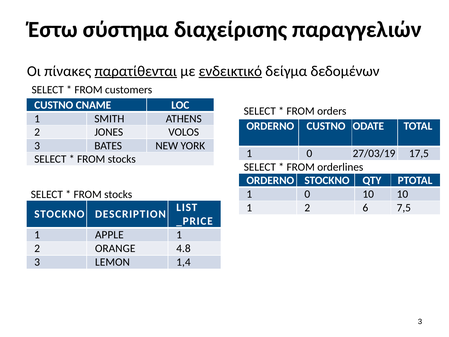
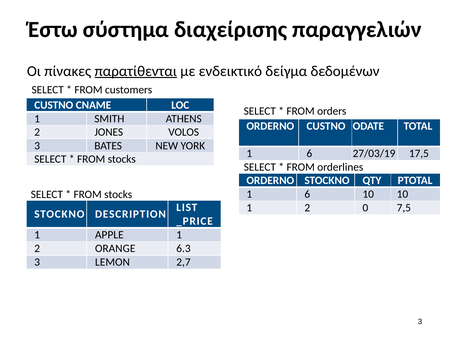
ενδεικτικό underline: present -> none (230, 71)
0: 0 -> 6 (309, 153)
0: 0 -> 6 (307, 194)
6: 6 -> 0 (365, 208)
4.8: 4.8 -> 6.3 (183, 248)
1,4: 1,4 -> 2,7 (183, 262)
